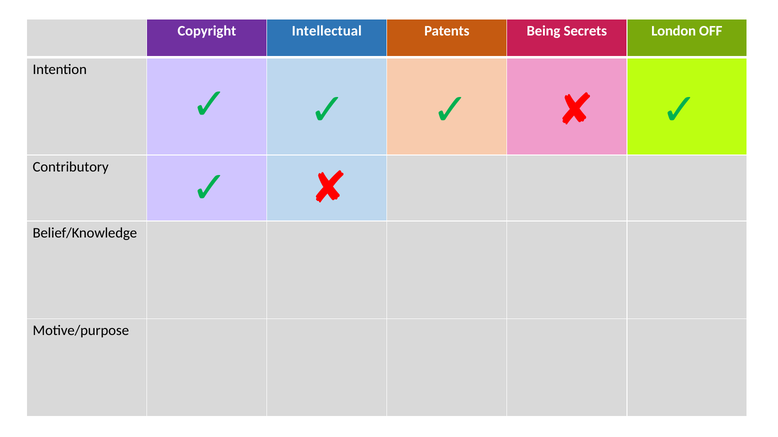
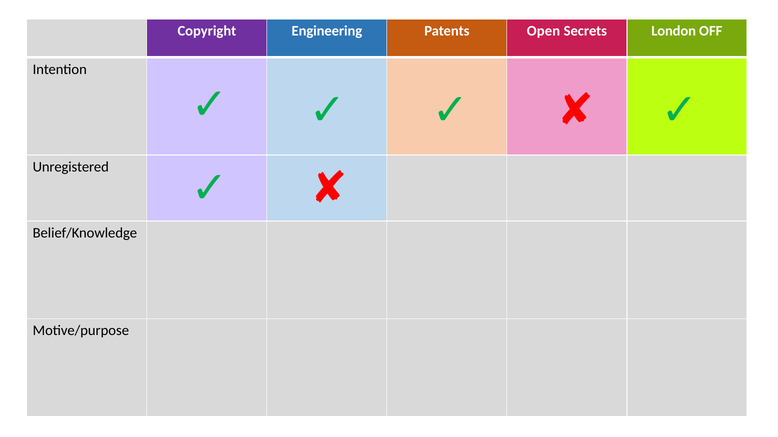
Intellectual: Intellectual -> Engineering (327, 31)
Being: Being -> Open (543, 31)
Contributory: Contributory -> Unregistered (71, 167)
